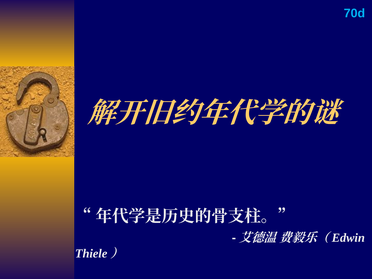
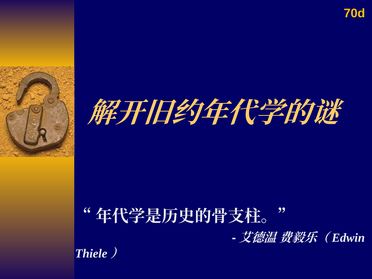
70d colour: light blue -> yellow (354, 13)
